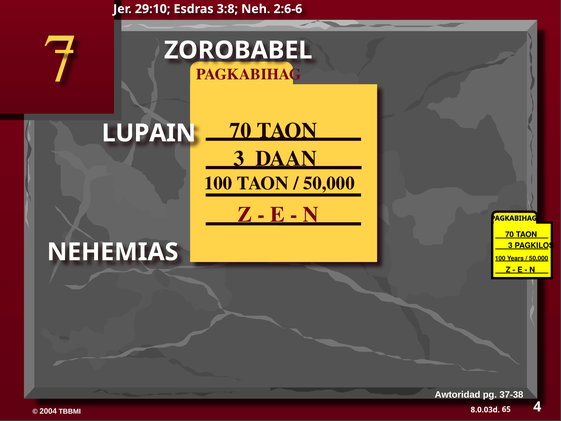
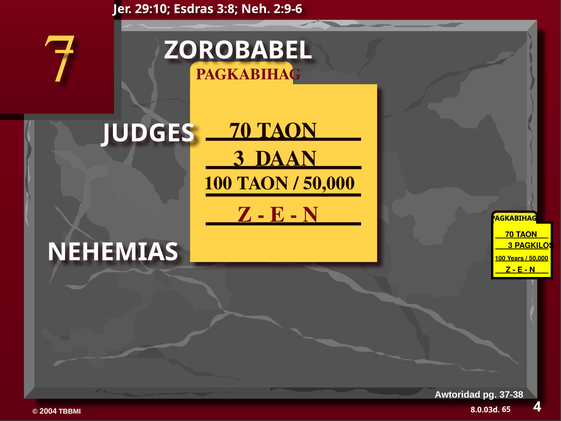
2:6-6: 2:6-6 -> 2:9-6 (288, 9)
LUPAIN: LUPAIN -> JUDGES (149, 133)
